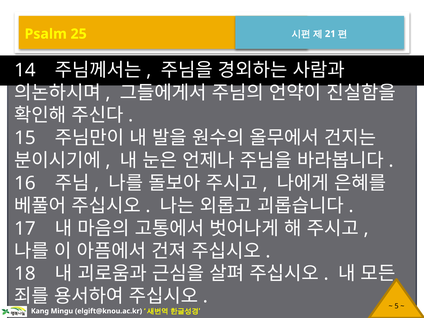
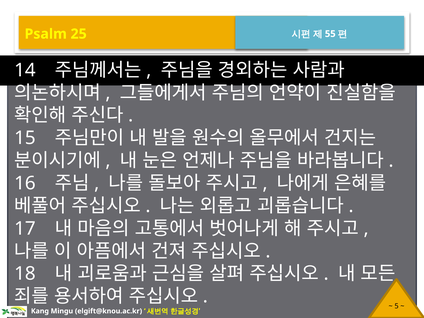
21: 21 -> 55 (330, 34)
